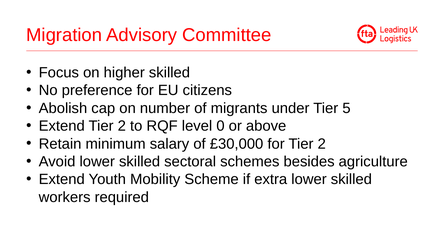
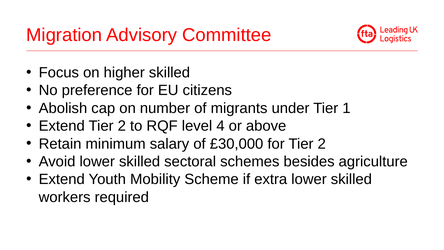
5: 5 -> 1 (346, 108)
0: 0 -> 4 (220, 126)
